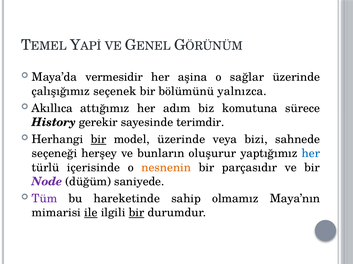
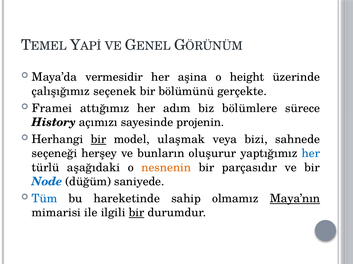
sağlar: sağlar -> height (247, 77)
yalnızca: yalnızca -> gerçekte (242, 91)
Akıllıca: Akıllıca -> Framei (52, 108)
komutuna: komutuna -> bölümlere (250, 108)
gerekir: gerekir -> açımızı (98, 123)
terimdir: terimdir -> projenin (200, 123)
model üzerinde: üzerinde -> ulaşmak (181, 140)
içerisinde: içerisinde -> aşağıdaki (94, 168)
Node colour: purple -> blue (47, 182)
Tüm colour: purple -> blue (44, 199)
Maya’nın underline: none -> present (295, 199)
ile underline: present -> none (91, 213)
